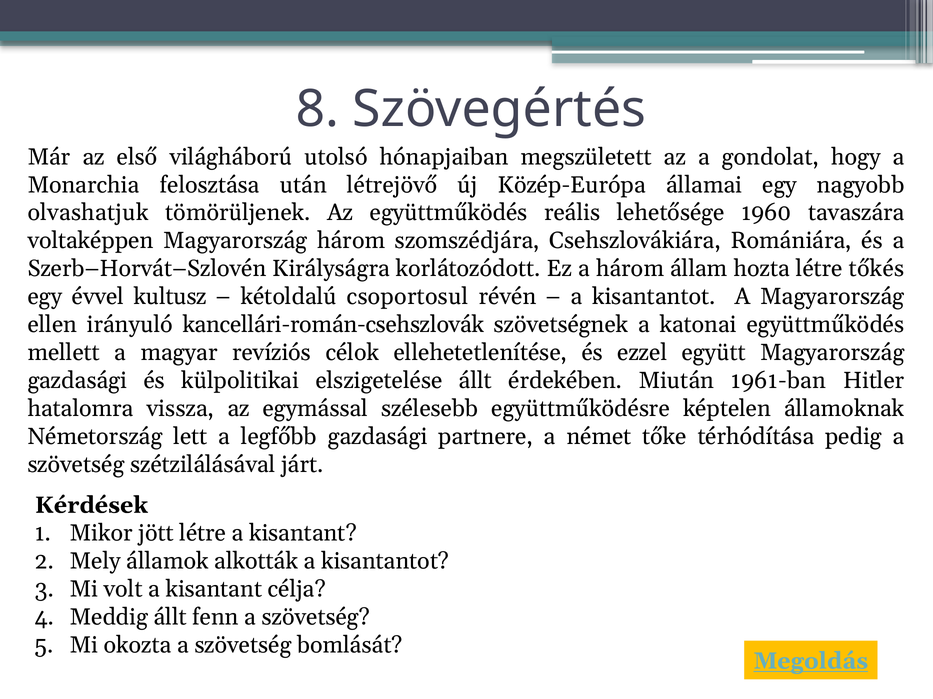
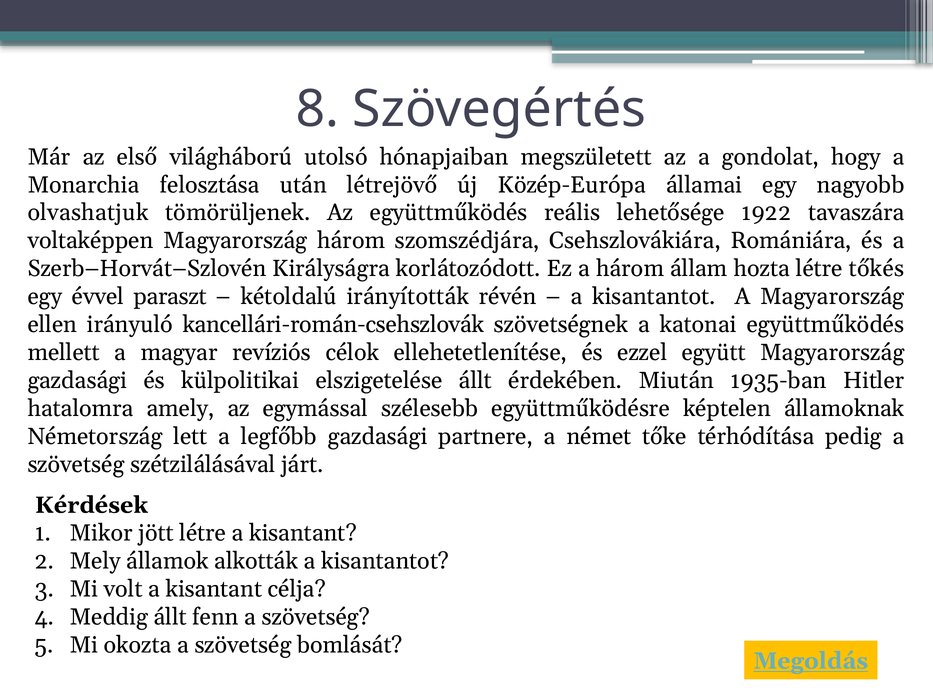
1960: 1960 -> 1922 (766, 213)
kultusz: kultusz -> paraszt (170, 297)
csoportosul: csoportosul -> irányították (408, 297)
1961-ban: 1961-ban -> 1935-ban (779, 381)
vissza: vissza -> amely (181, 409)
